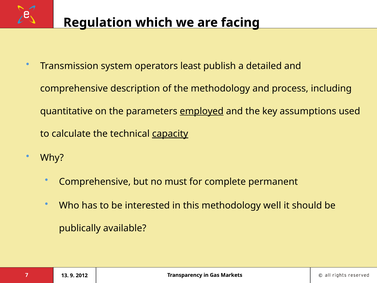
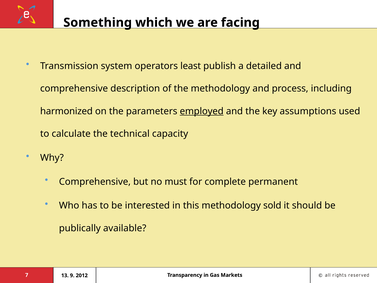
Regulation: Regulation -> Something (98, 23)
quantitative: quantitative -> harmonized (66, 111)
capacity underline: present -> none (170, 134)
well: well -> sold (272, 205)
